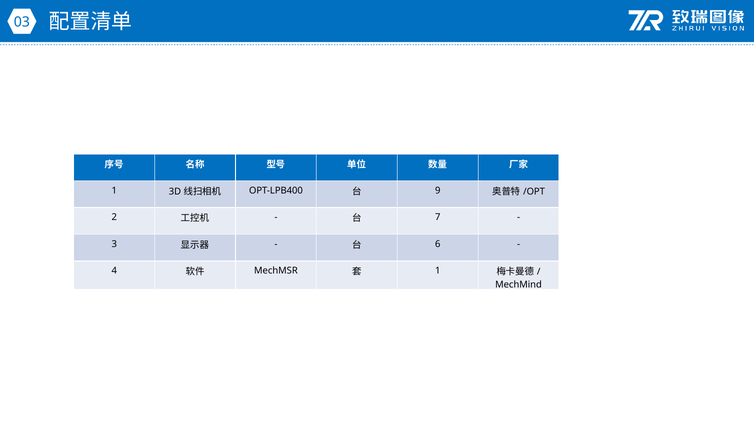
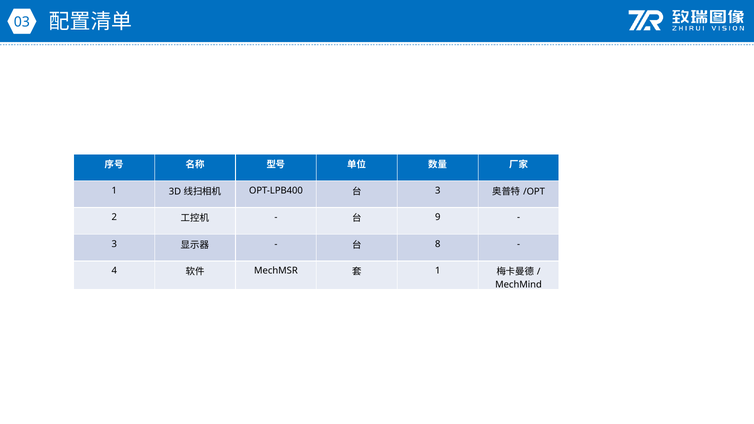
9: 9 -> 3 (438, 191)
7: 7 -> 9 (438, 217)
6: 6 -> 8 (438, 244)
